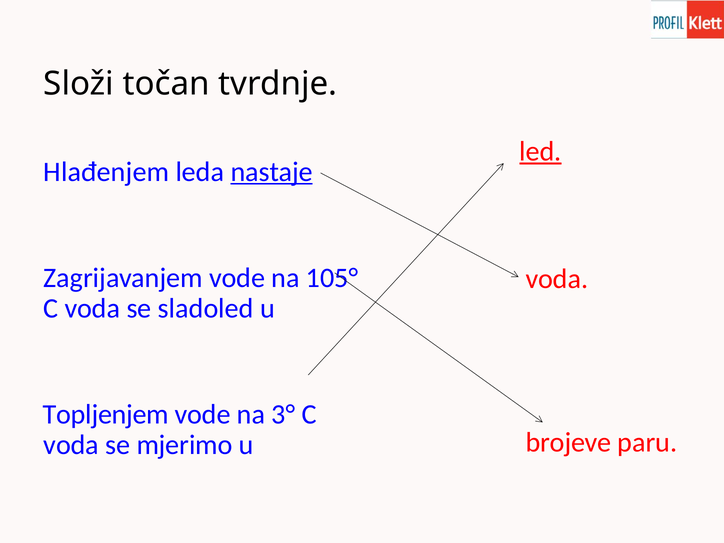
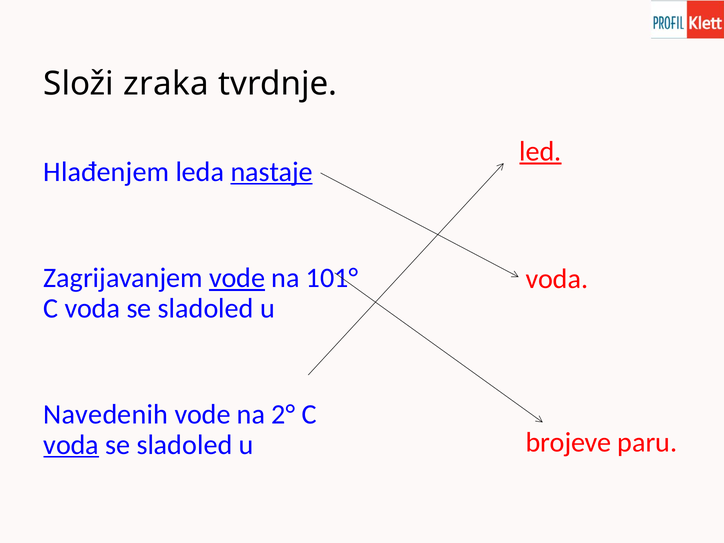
točan: točan -> zraka (166, 84)
vode underline: none -> present (237, 278)
105°: 105° -> 101° (332, 278)
Topljenjem: Topljenjem -> Navedenih (106, 414)
3°: 3° -> 2° (283, 414)
voda underline: none -> present (71, 445)
mjerimo: mjerimo -> sladoled (184, 445)
